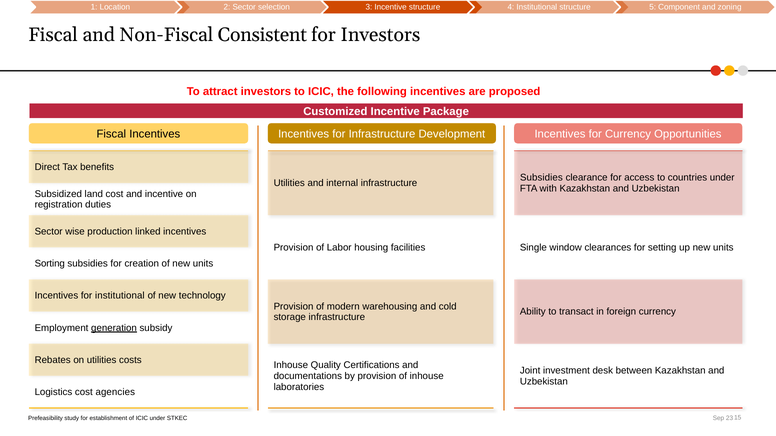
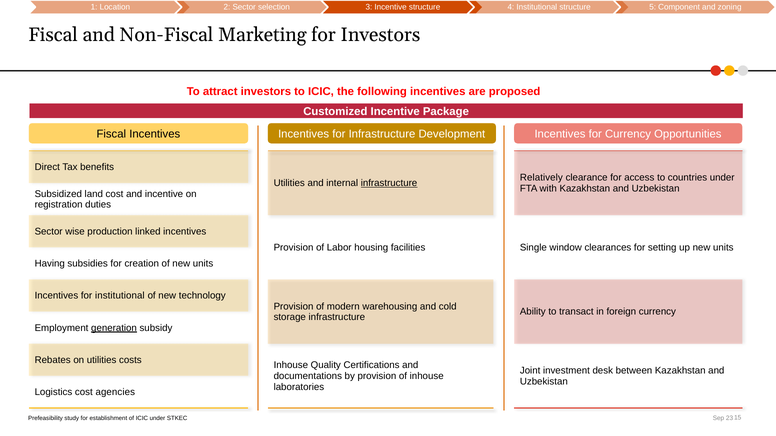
Consistent: Consistent -> Marketing (262, 35)
Subsidies: Subsidies -> Relatively (541, 178)
infrastructure underline: none -> present (389, 183)
Sorting: Sorting -> Having (50, 264)
